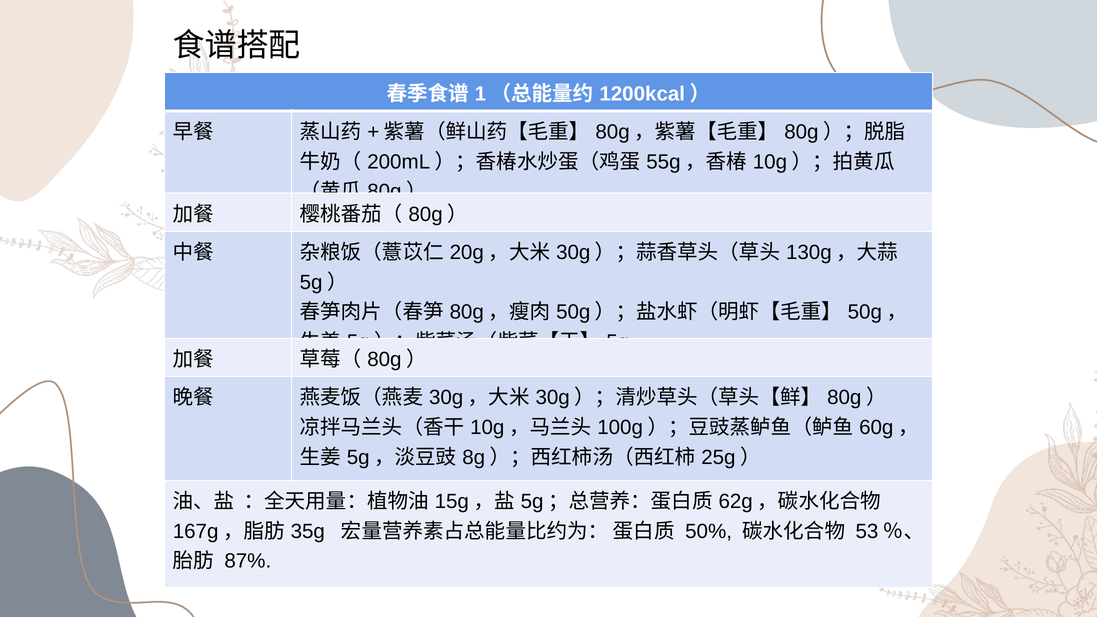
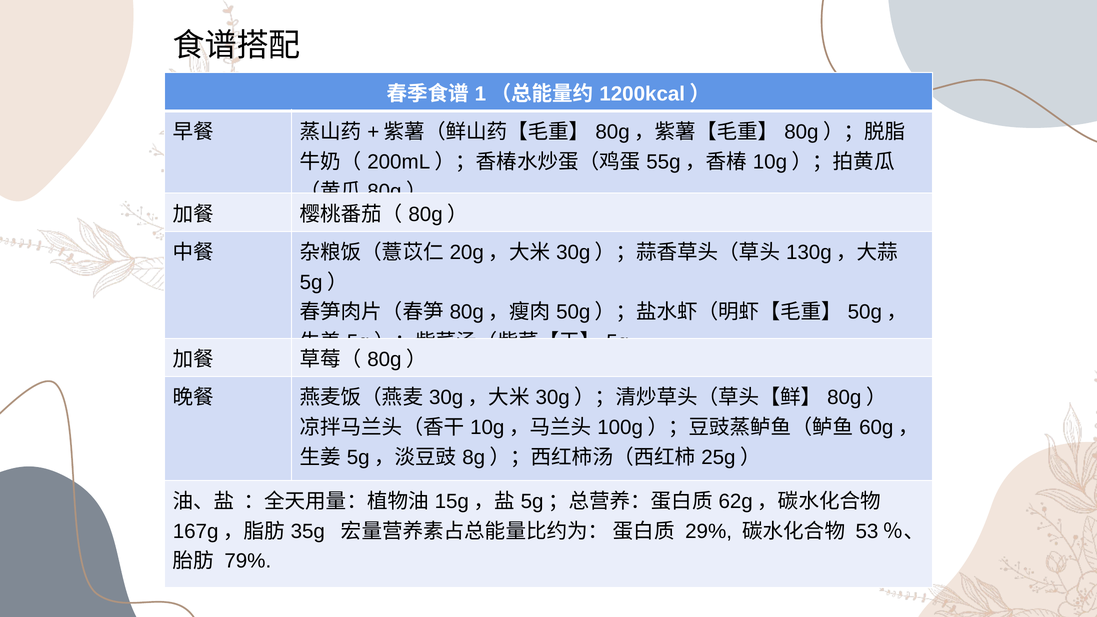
50%: 50% -> 29% (709, 531)
87%: 87% -> 79% (248, 561)
